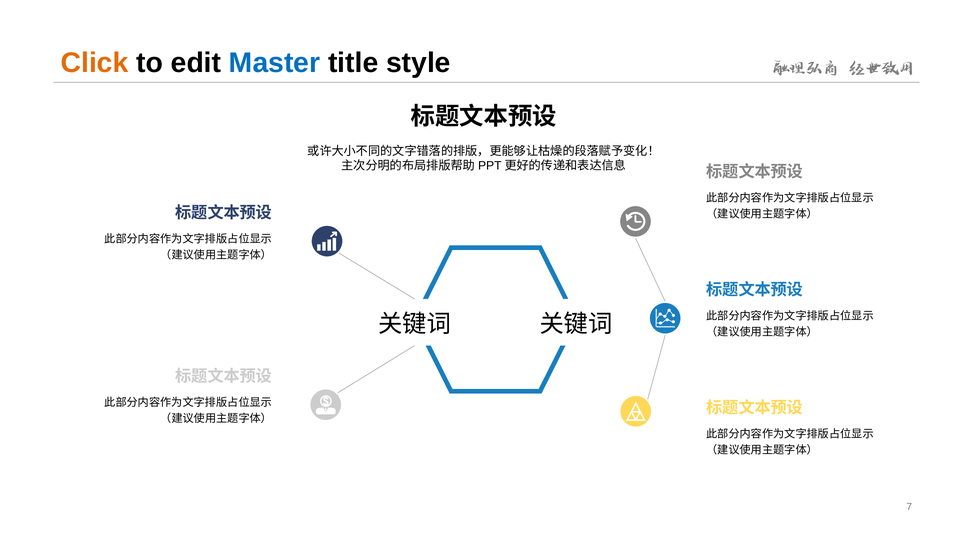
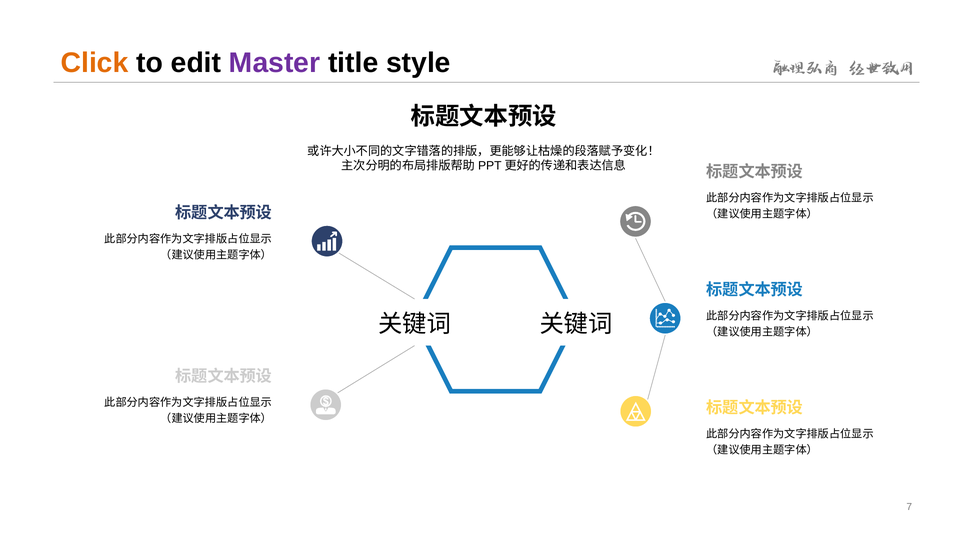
Master colour: blue -> purple (275, 63)
